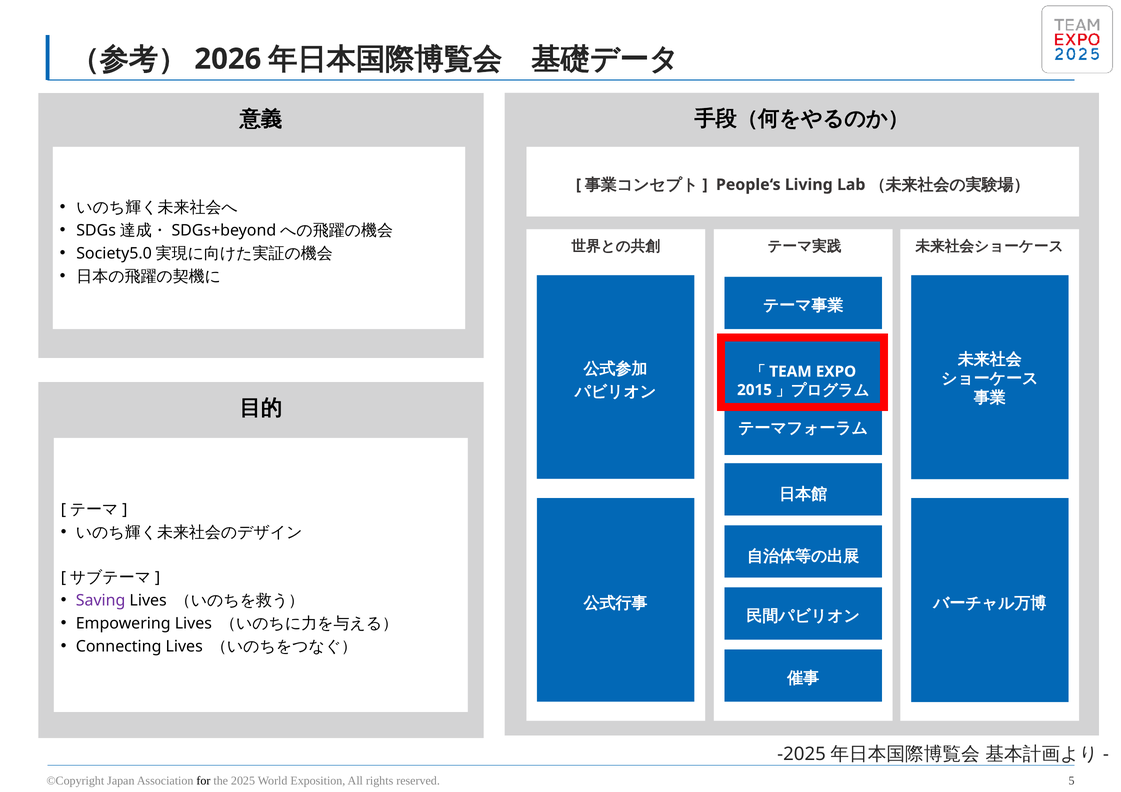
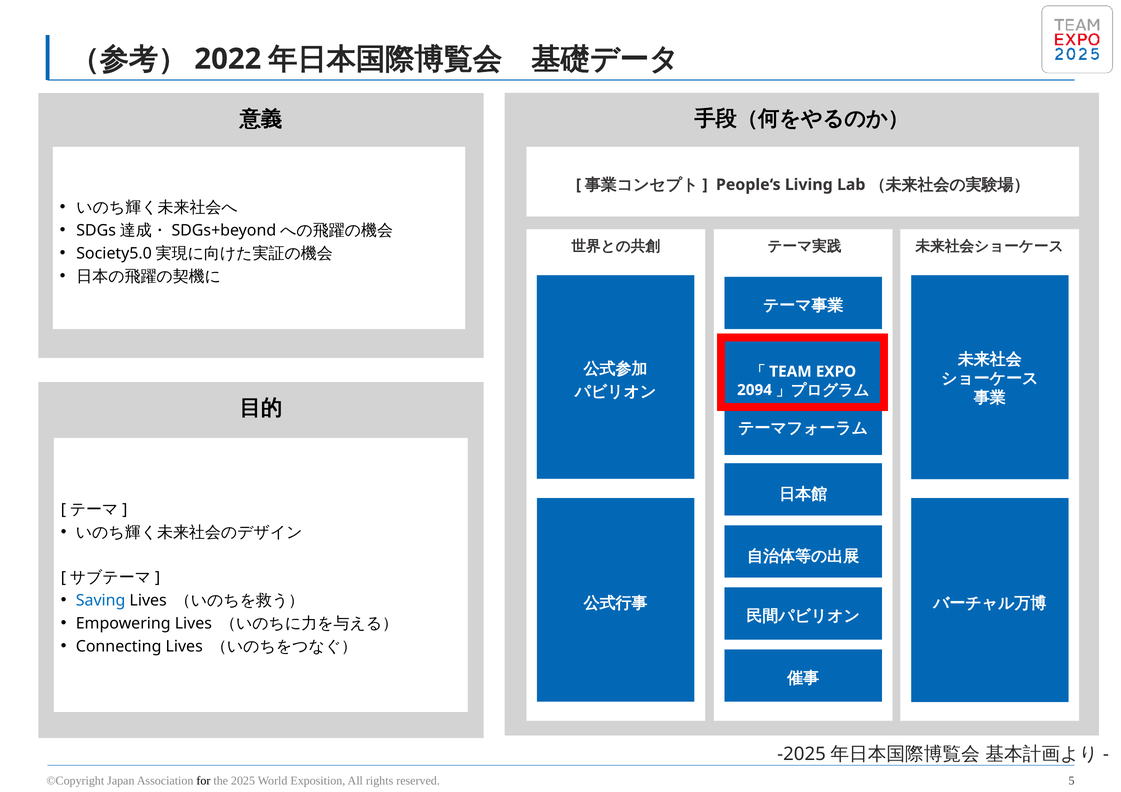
2026: 2026 -> 2022 (228, 59)
2015: 2015 -> 2094 (755, 390)
Saving colour: purple -> blue (101, 601)
